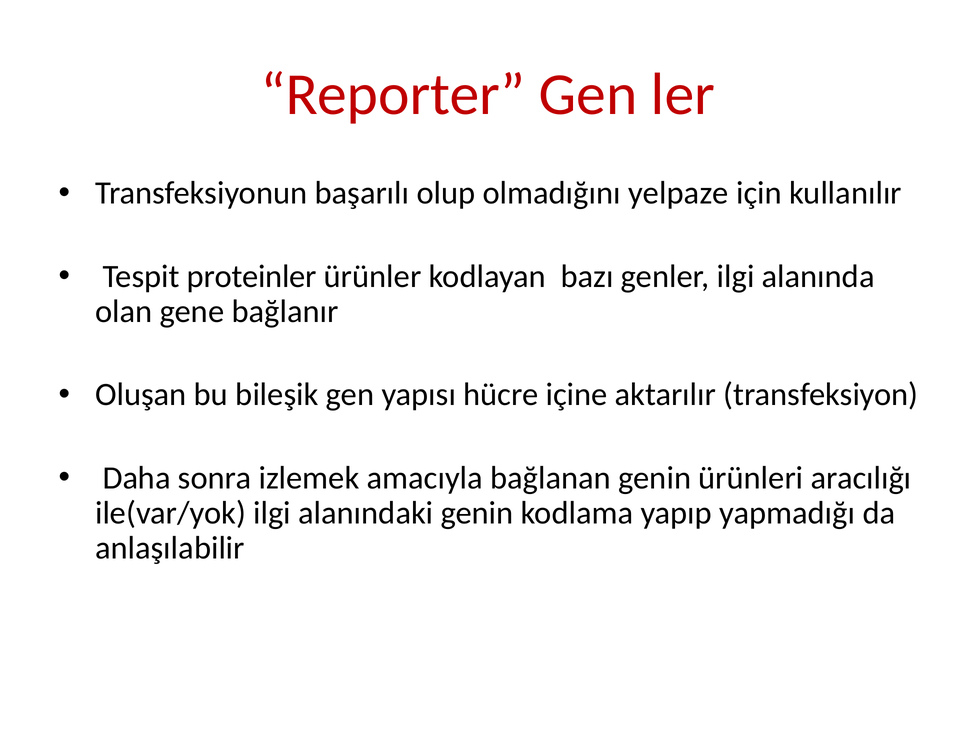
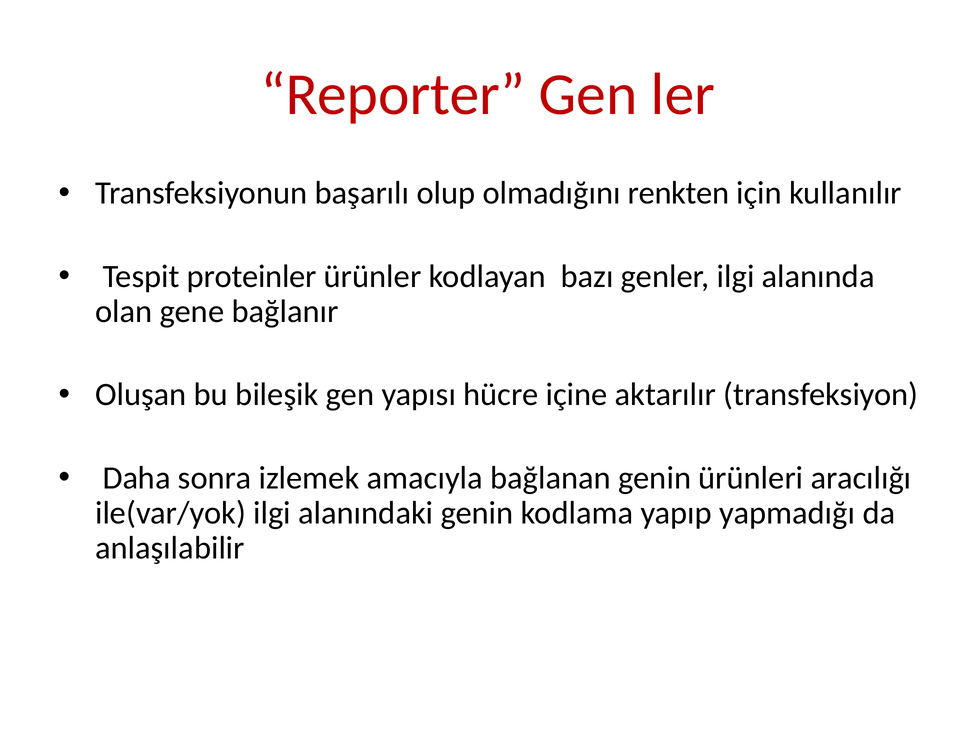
yelpaze: yelpaze -> renkten (679, 193)
